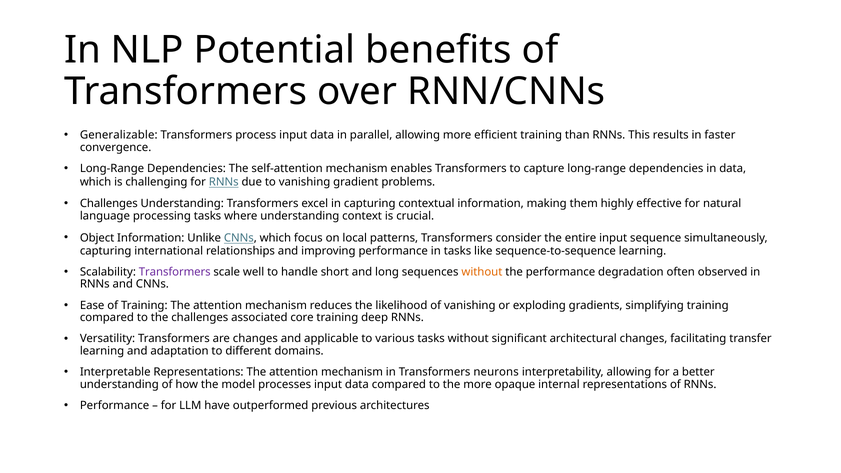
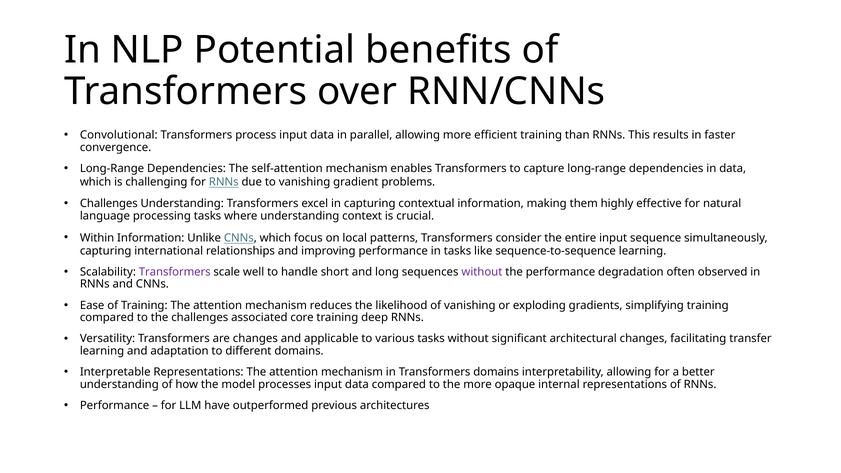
Generalizable: Generalizable -> Convolutional (119, 135)
Object: Object -> Within (97, 238)
without colour: orange -> purple (482, 272)
Transformers neurons: neurons -> domains (496, 372)
